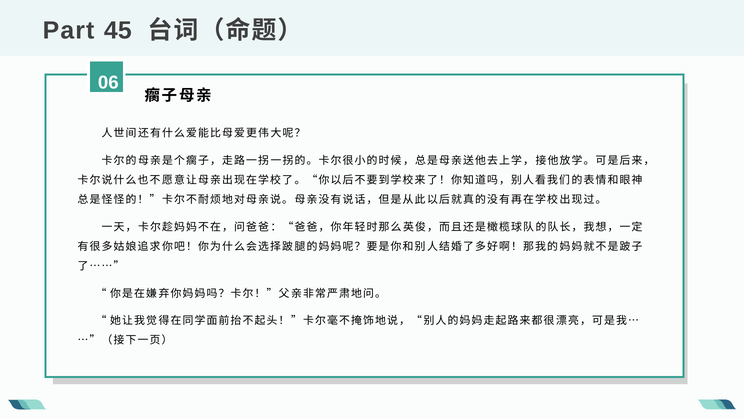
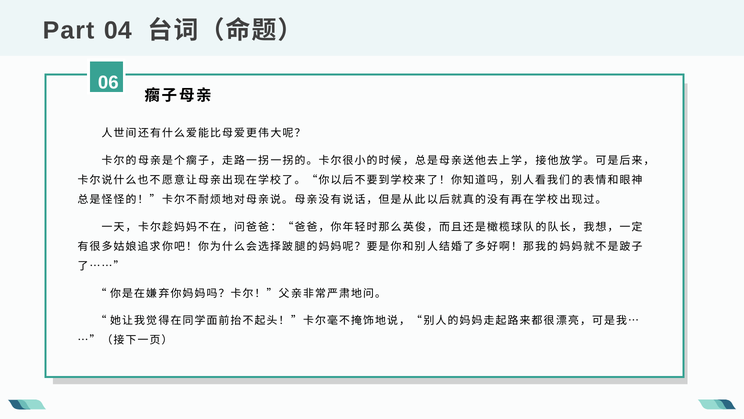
45: 45 -> 04 (118, 31)
